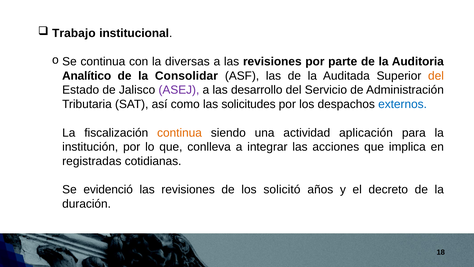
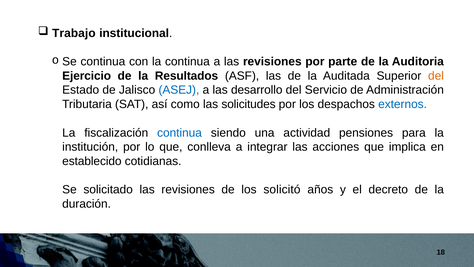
la diversas: diversas -> continua (187, 61)
Analítico: Analítico -> Ejercicio (87, 76)
Consolidar: Consolidar -> Resultados (187, 76)
ASEJ colour: purple -> blue (179, 90)
continua colour: orange -> blue (180, 133)
aplicación: aplicación -> pensiones (366, 133)
registradas: registradas -> establecido (92, 161)
evidenció: evidenció -> solicitado (108, 189)
